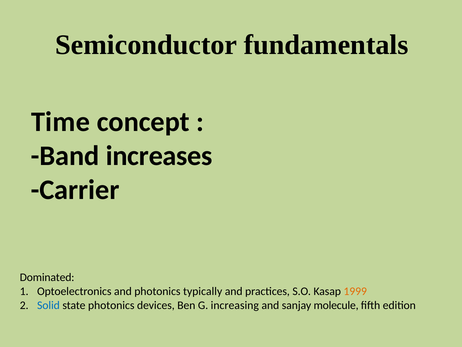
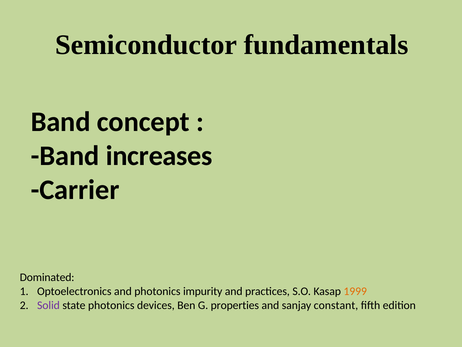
Time: Time -> Band (61, 122)
typically: typically -> impurity (203, 291)
Solid colour: blue -> purple (48, 305)
increasing: increasing -> properties (235, 305)
molecule: molecule -> constant (336, 305)
